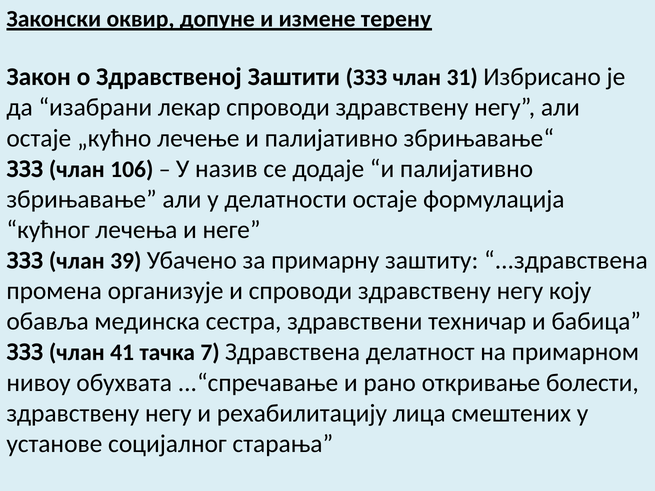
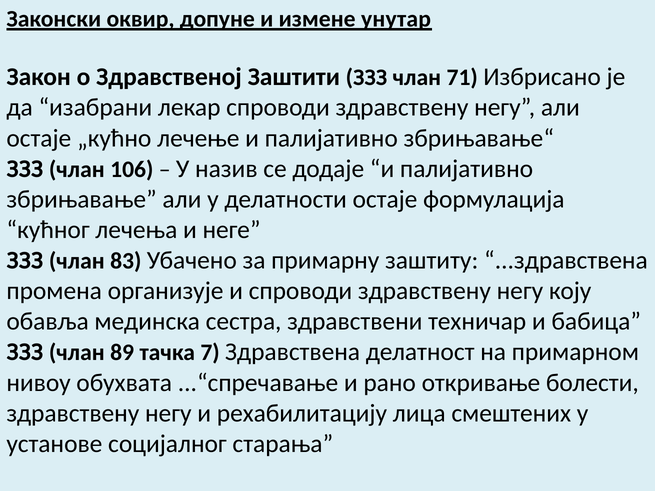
терену: терену -> унутар (396, 19)
31: 31 -> 71 (462, 78)
39: 39 -> 83 (126, 261)
41: 41 -> 89 (122, 353)
